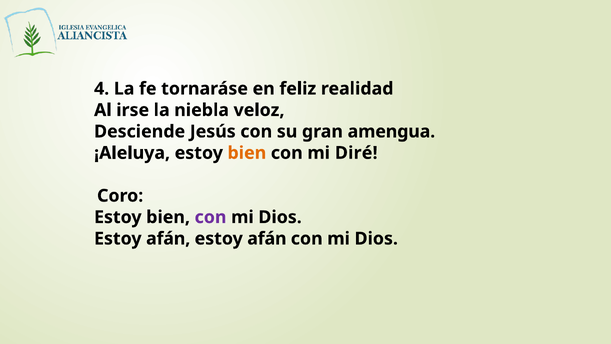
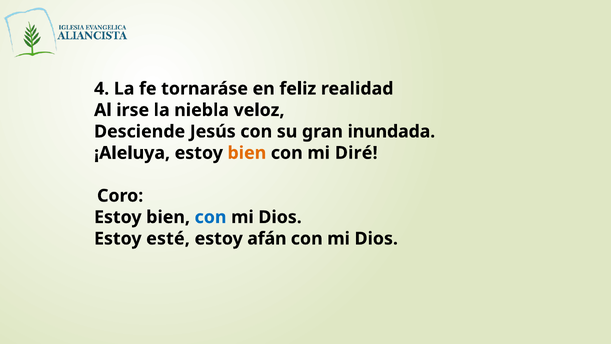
amengua: amengua -> inundada (391, 131)
con colour: purple -> blue (211, 217)
afán: afán -> esté (168, 238)
